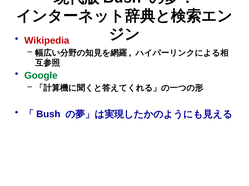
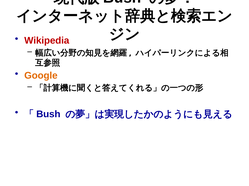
Google colour: green -> orange (41, 76)
